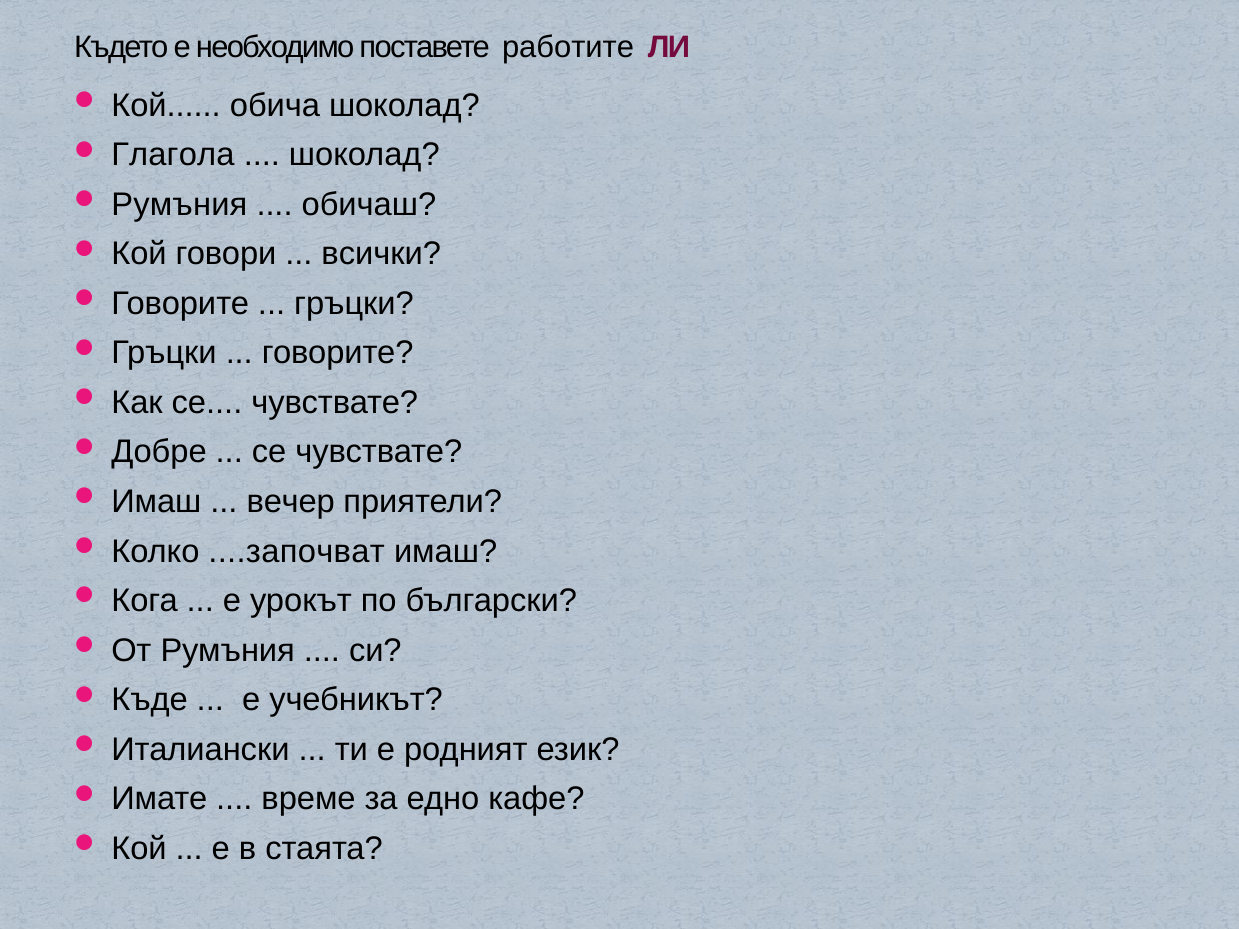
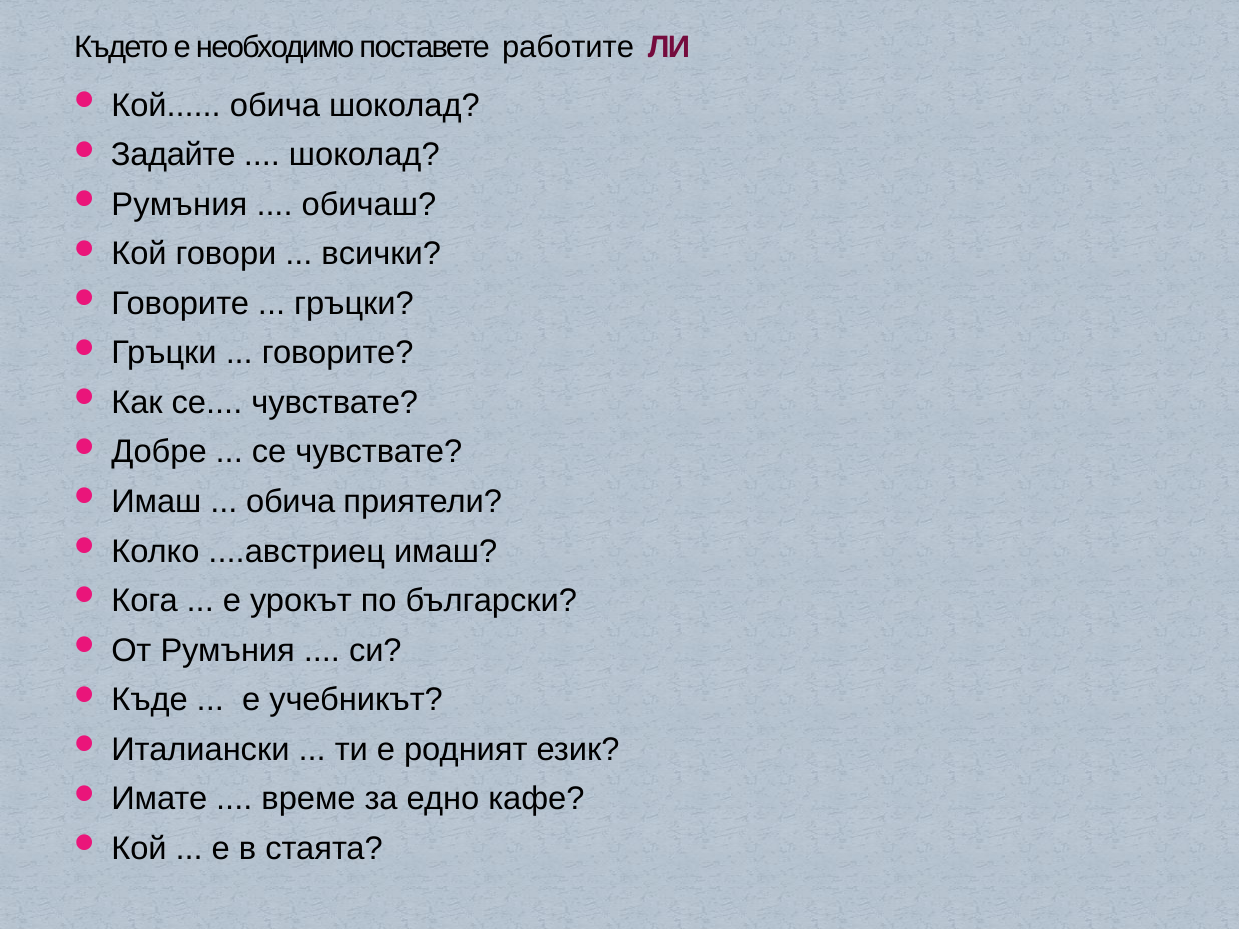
Глагола: Глагола -> Задайте (173, 155)
вечер: вечер -> обича (291, 502)
....започват: ....започват -> ....австриец (297, 551)
